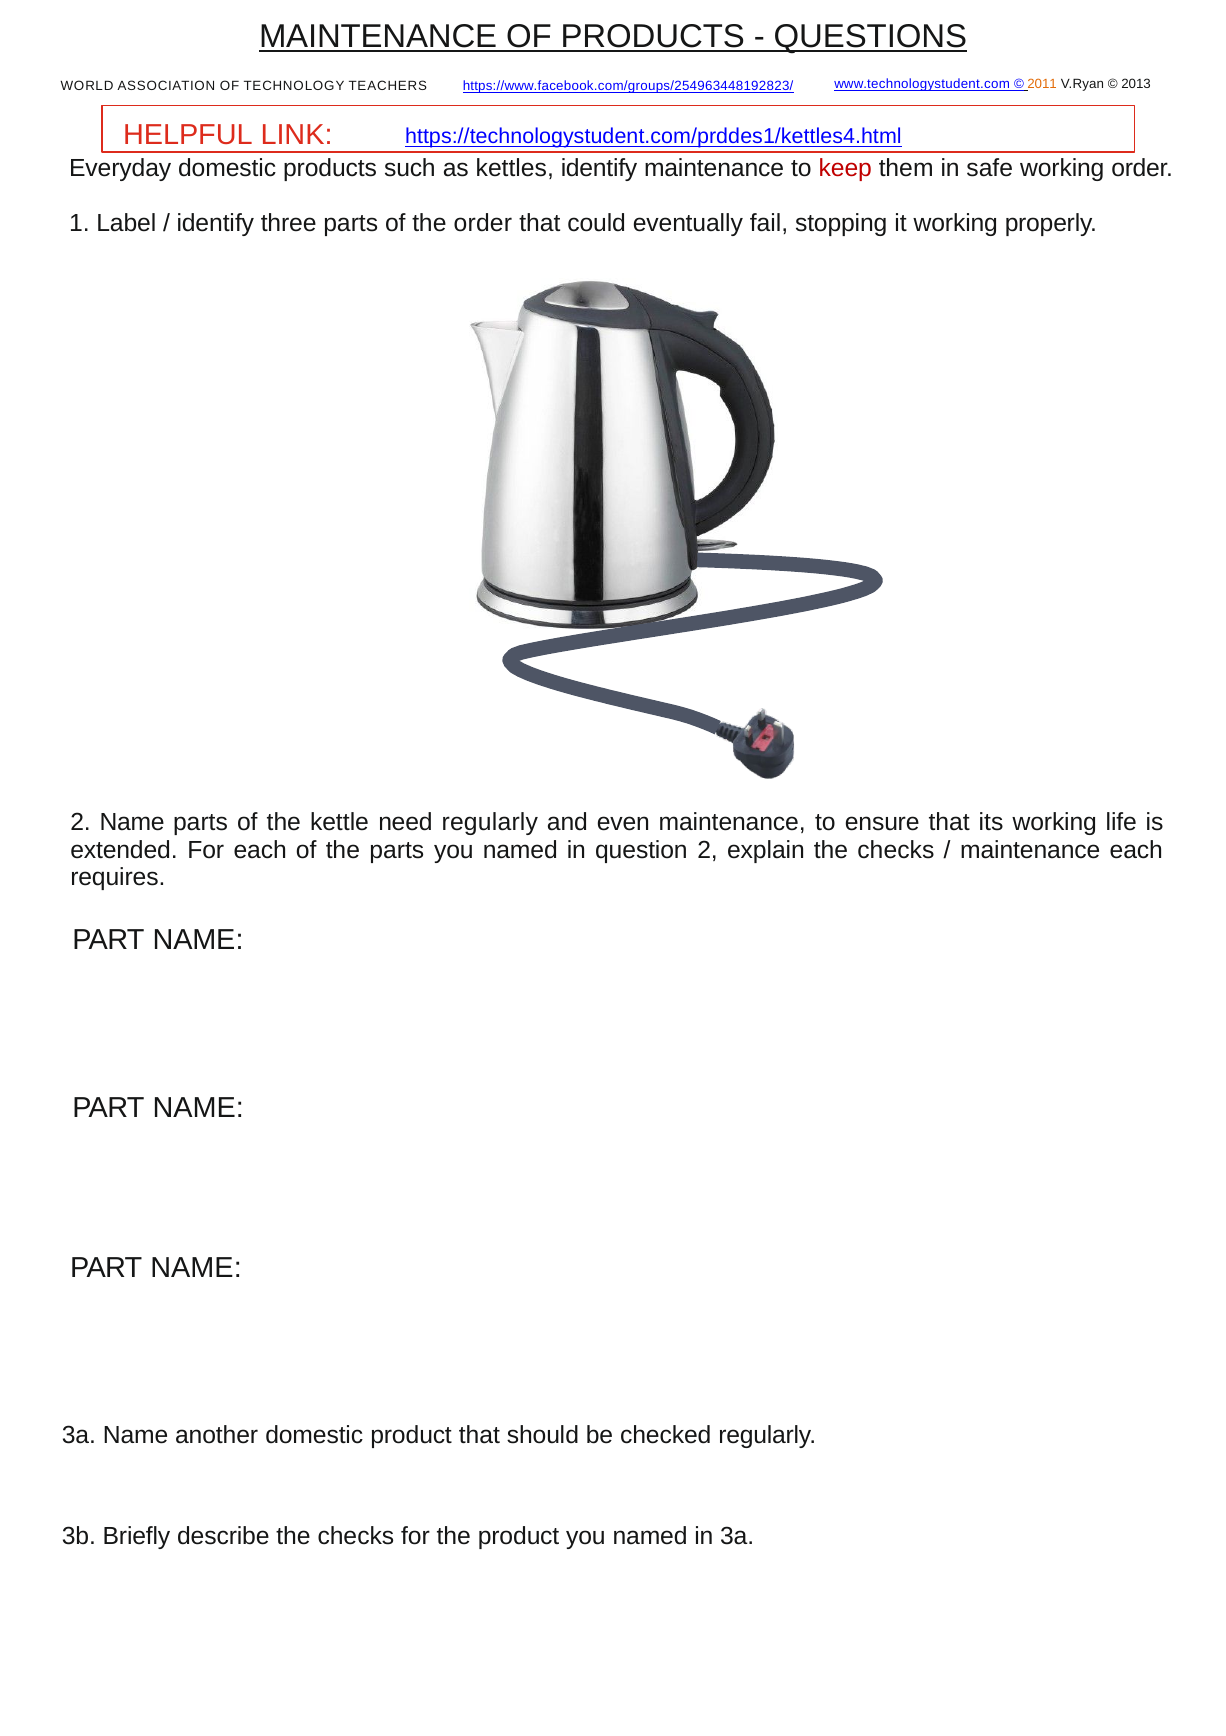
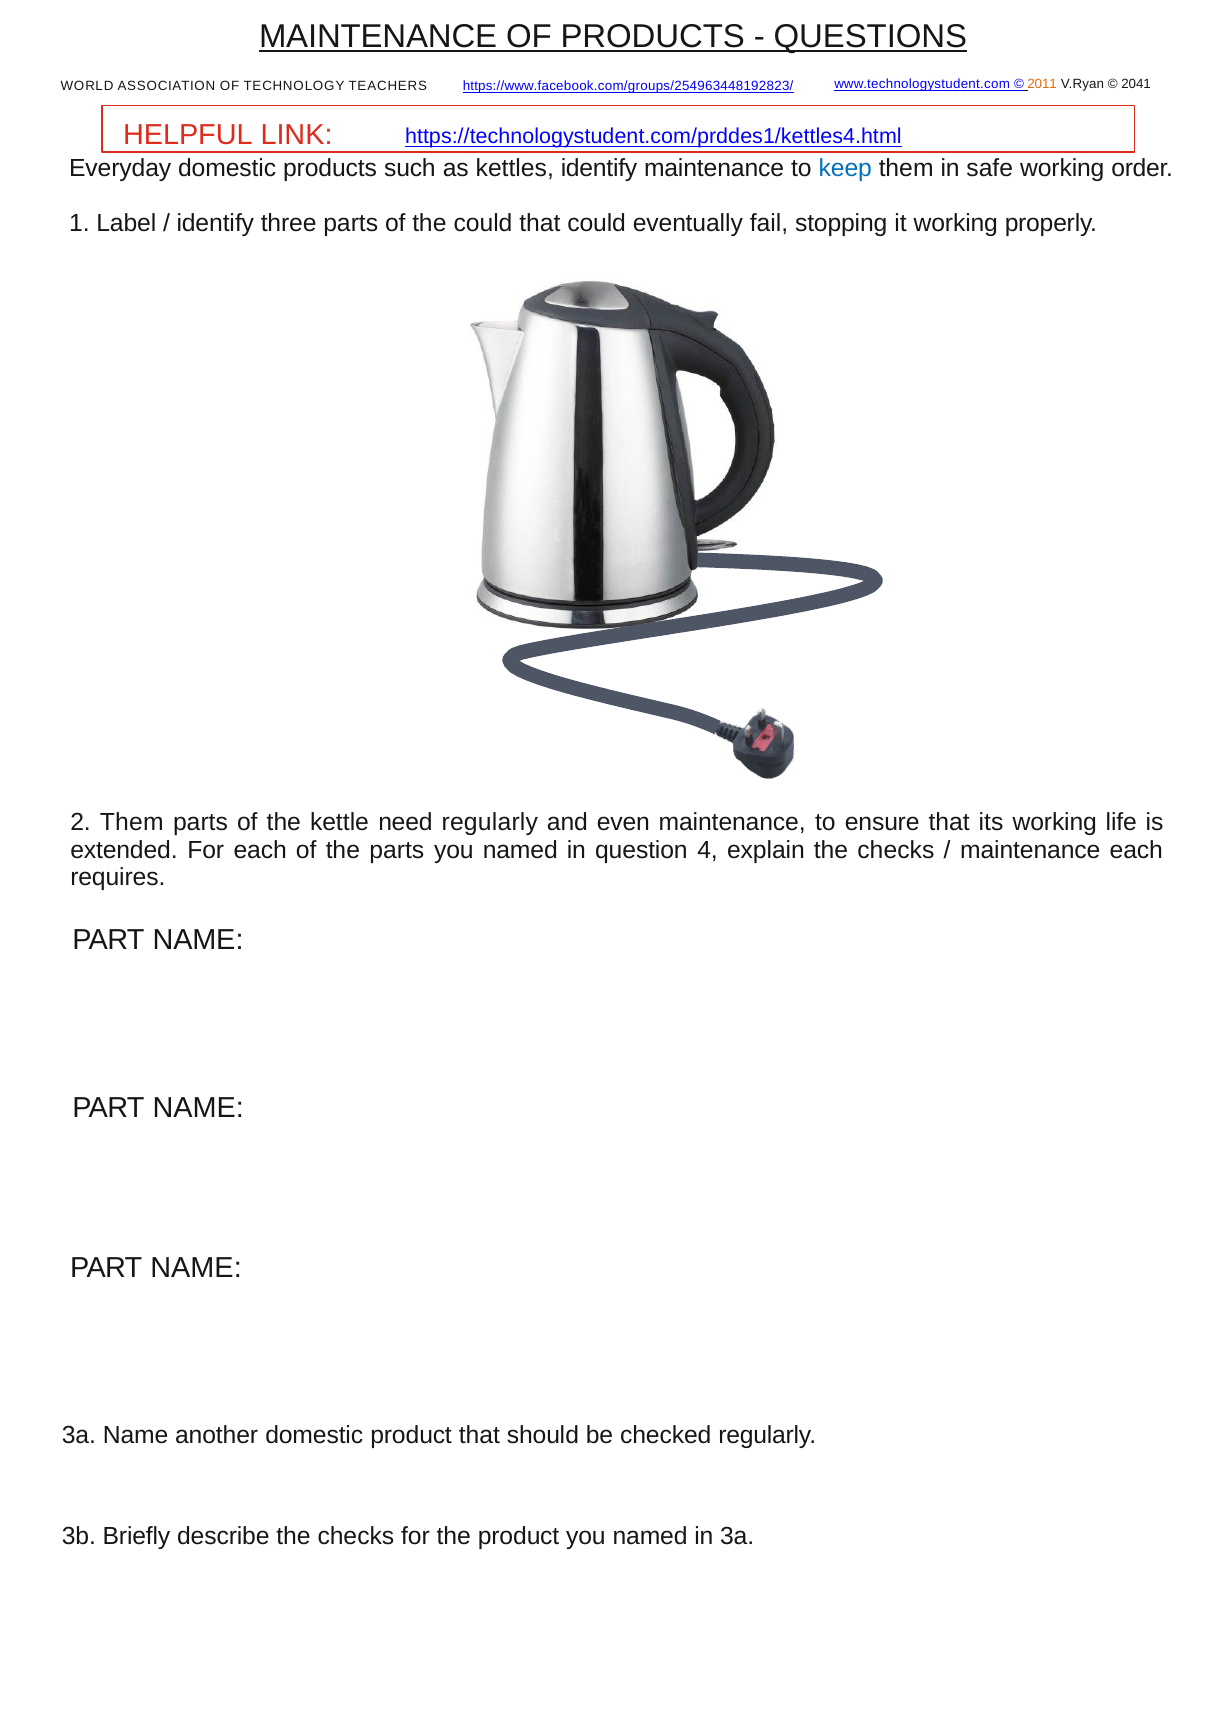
2013: 2013 -> 2041 (1136, 84)
keep colour: red -> blue (845, 168)
the order: order -> could (483, 224)
2 Name: Name -> Them (132, 822)
question 2: 2 -> 4 (708, 849)
